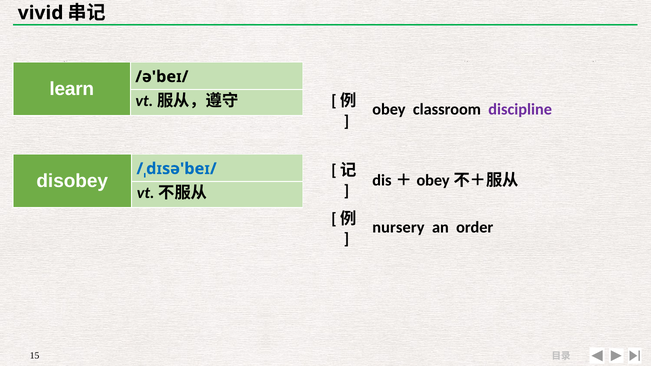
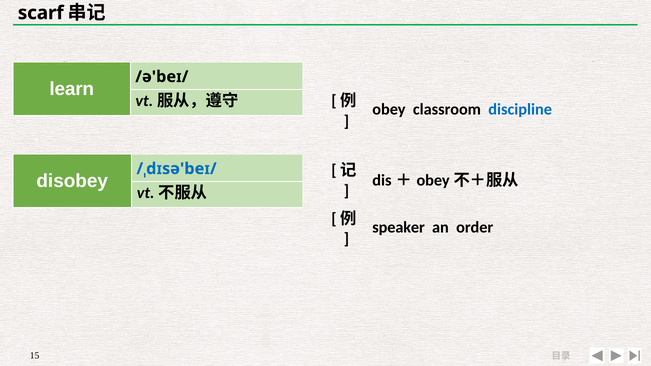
vivid: vivid -> scarf (41, 13)
discipline colour: purple -> blue (520, 109)
nursery: nursery -> speaker (399, 227)
